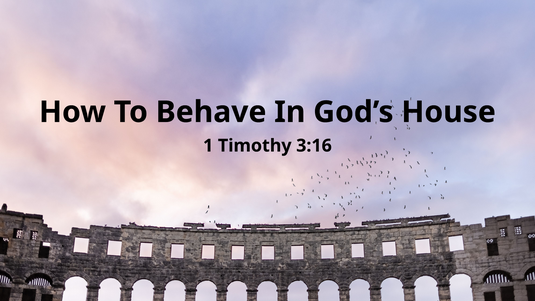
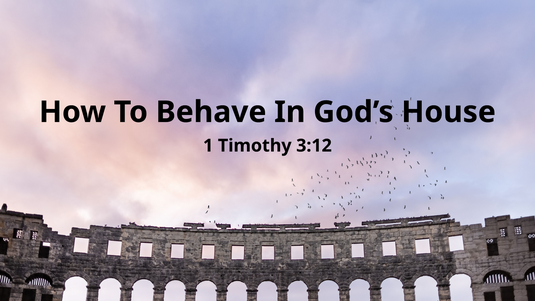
3:16: 3:16 -> 3:12 (314, 146)
